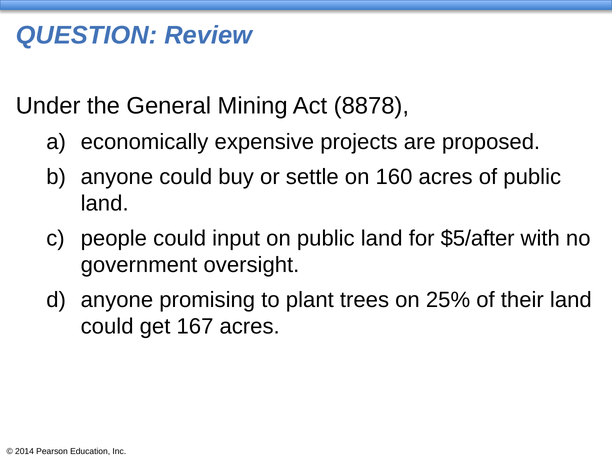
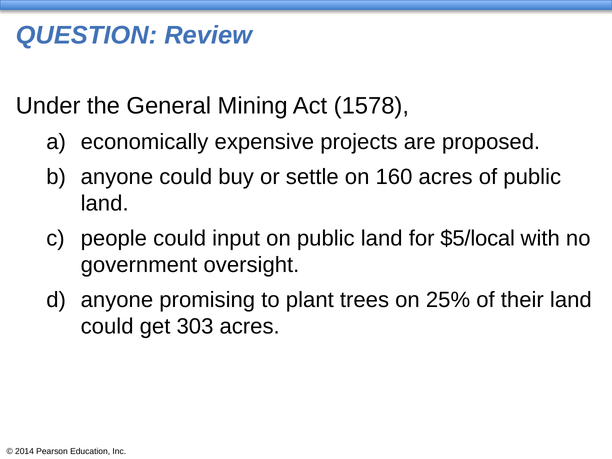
8878: 8878 -> 1578 (371, 106)
$5/after: $5/after -> $5/local (478, 239)
167: 167 -> 303 (195, 327)
